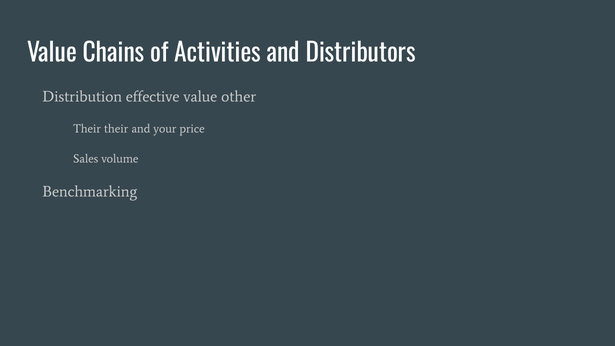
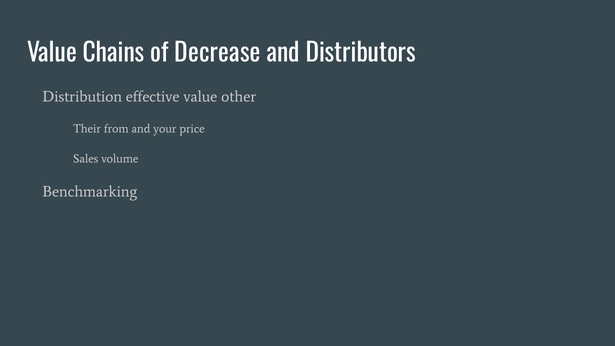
Activities: Activities -> Decrease (217, 53)
Their their: their -> from (116, 129)
